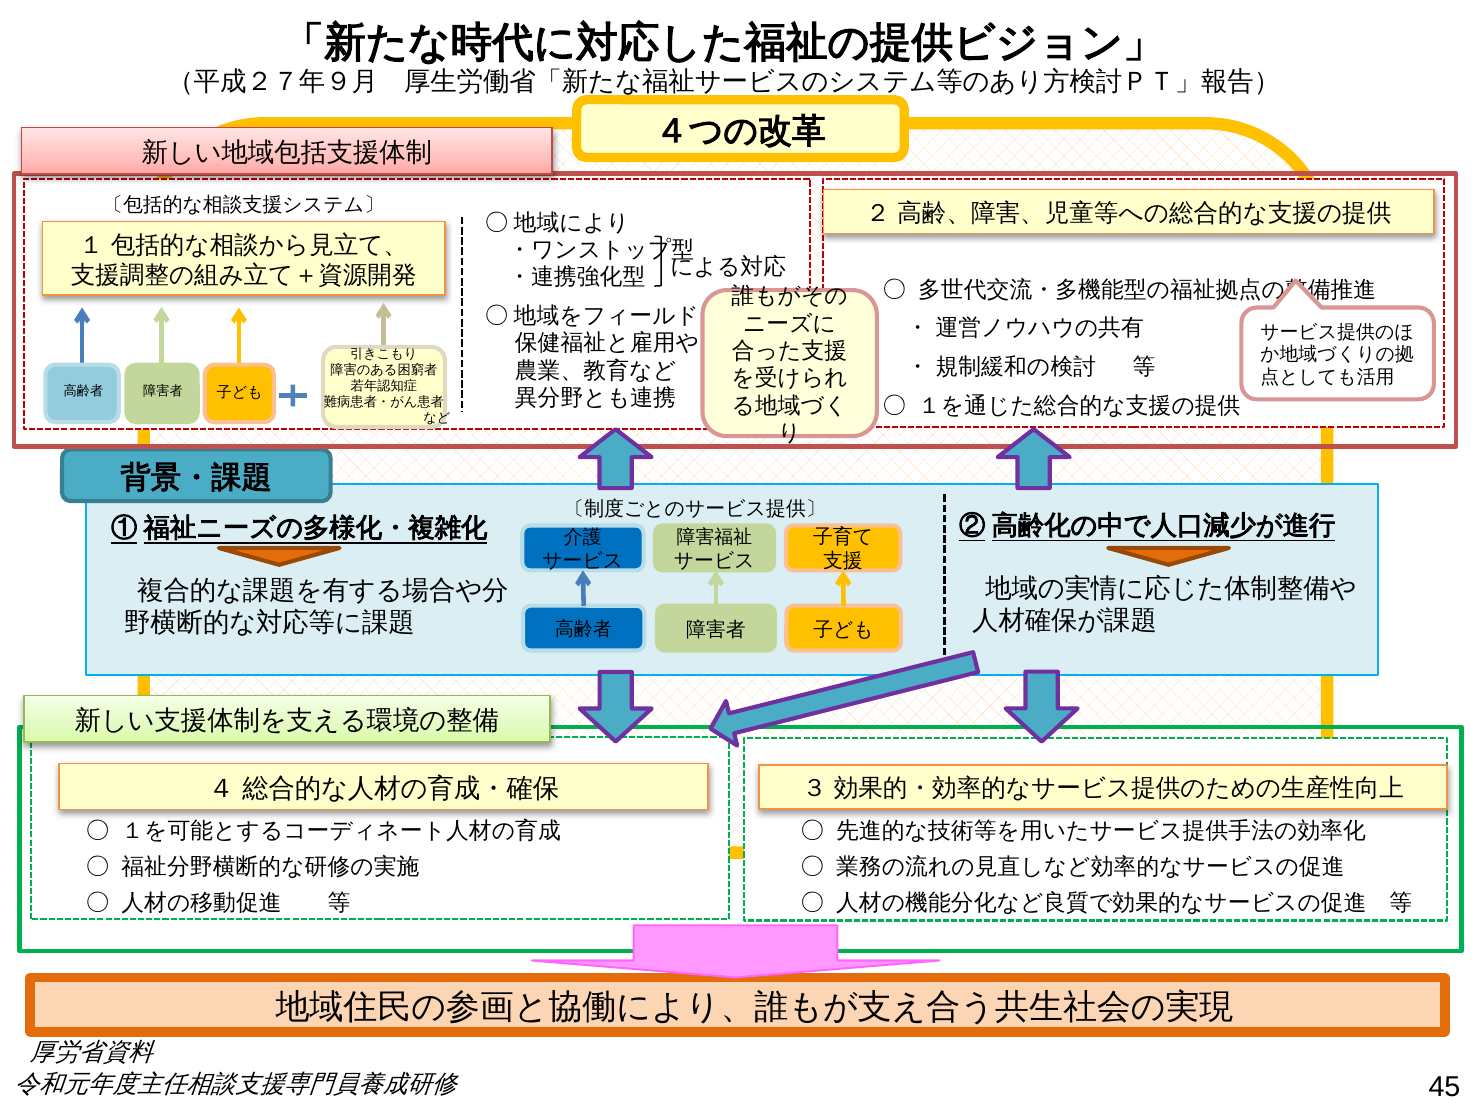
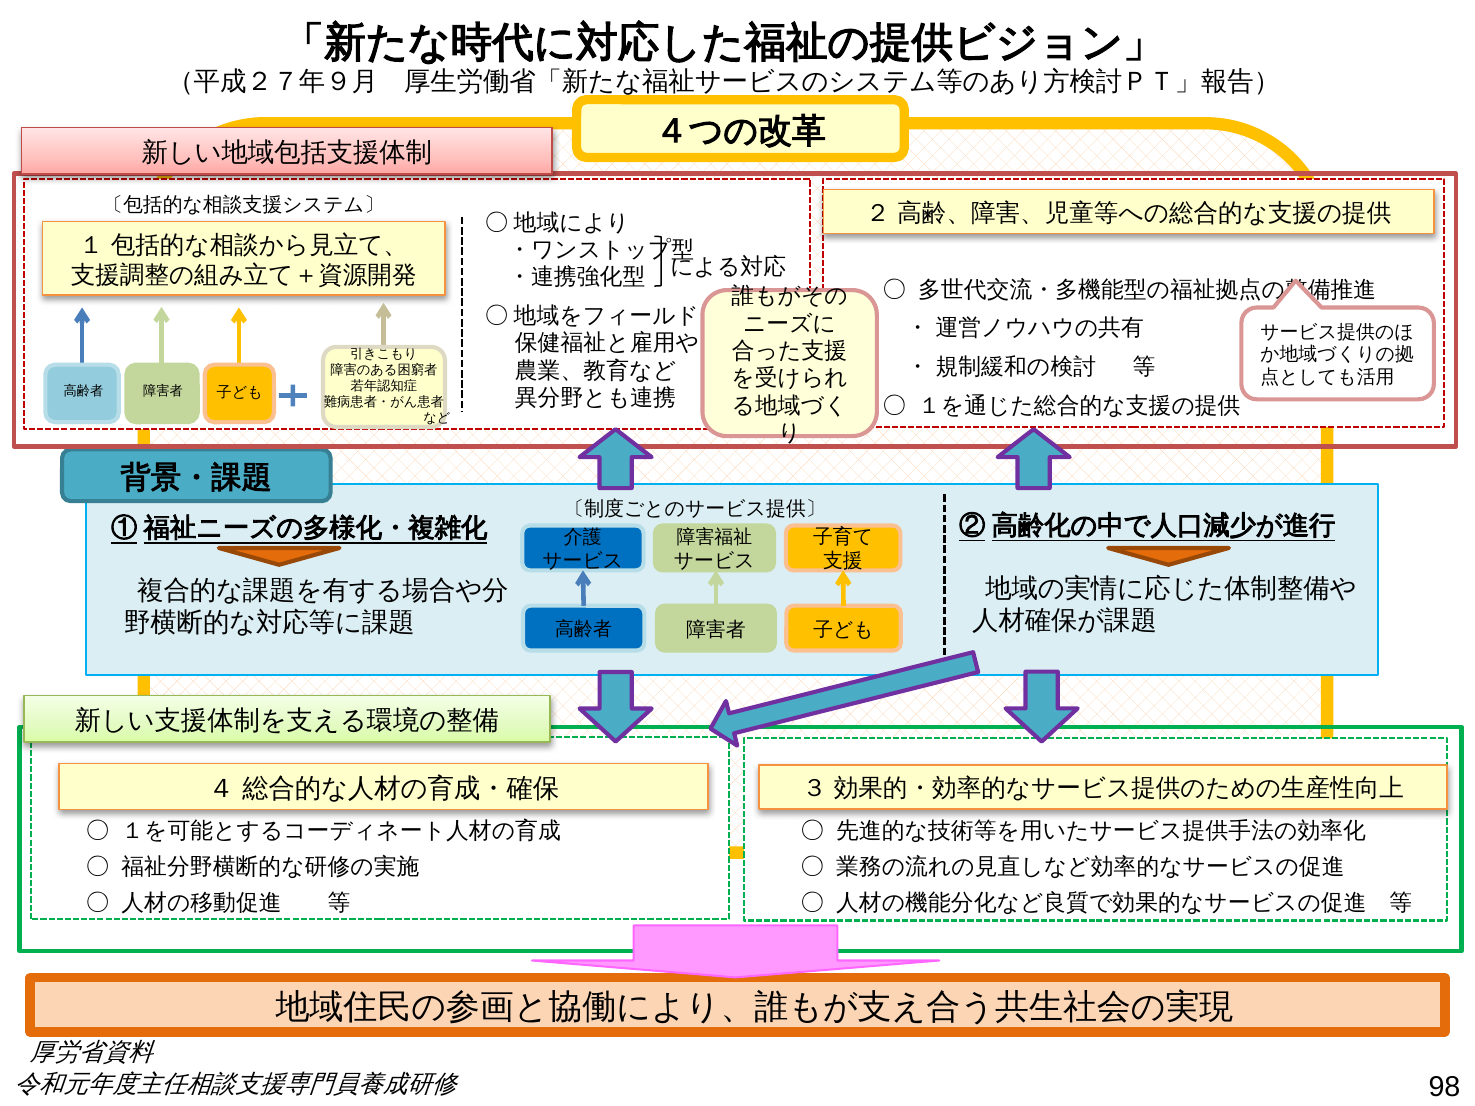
45: 45 -> 98 (1444, 1088)
